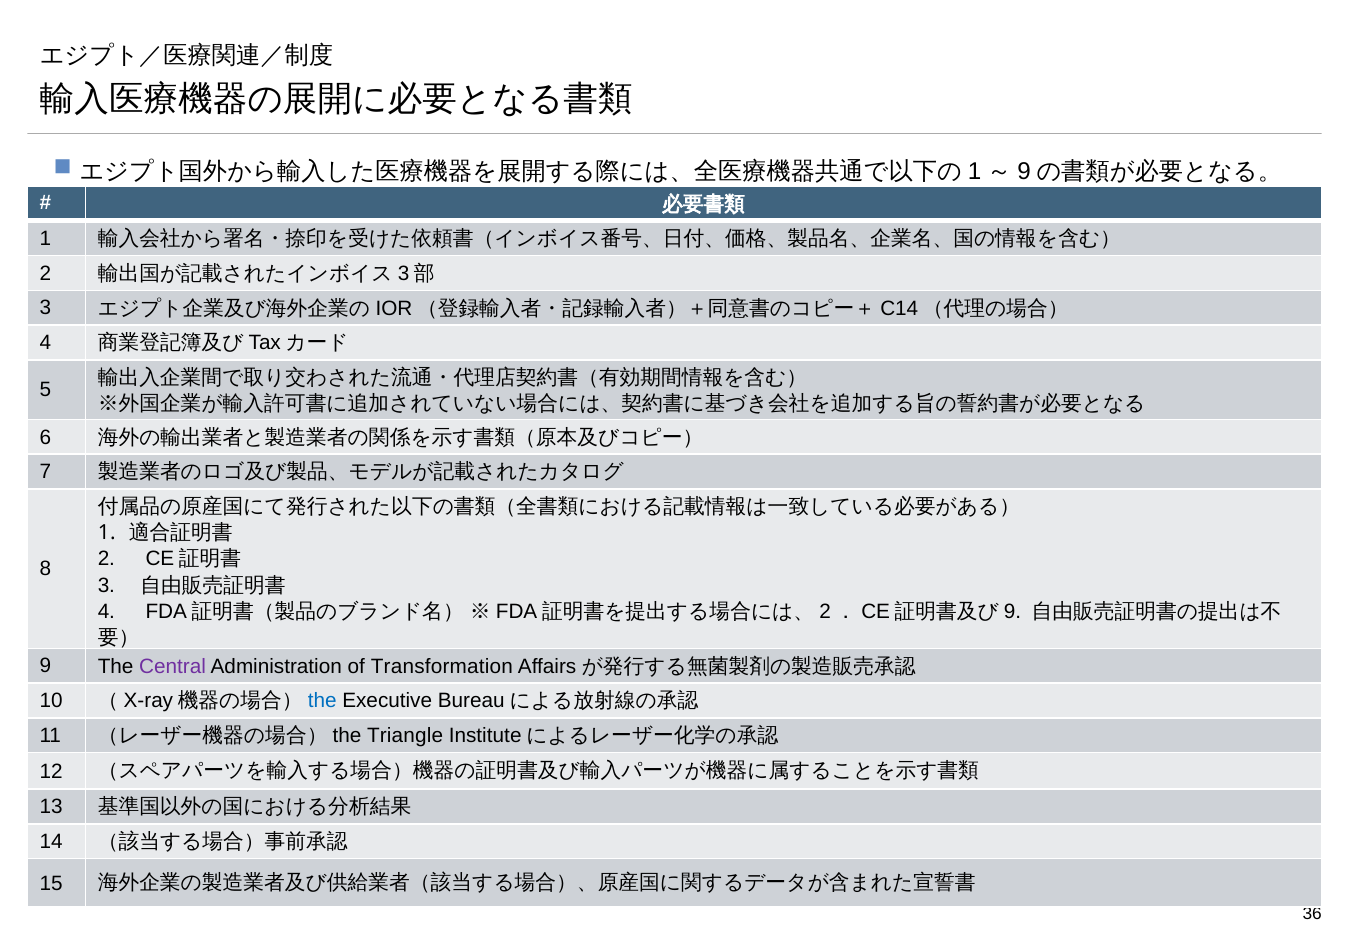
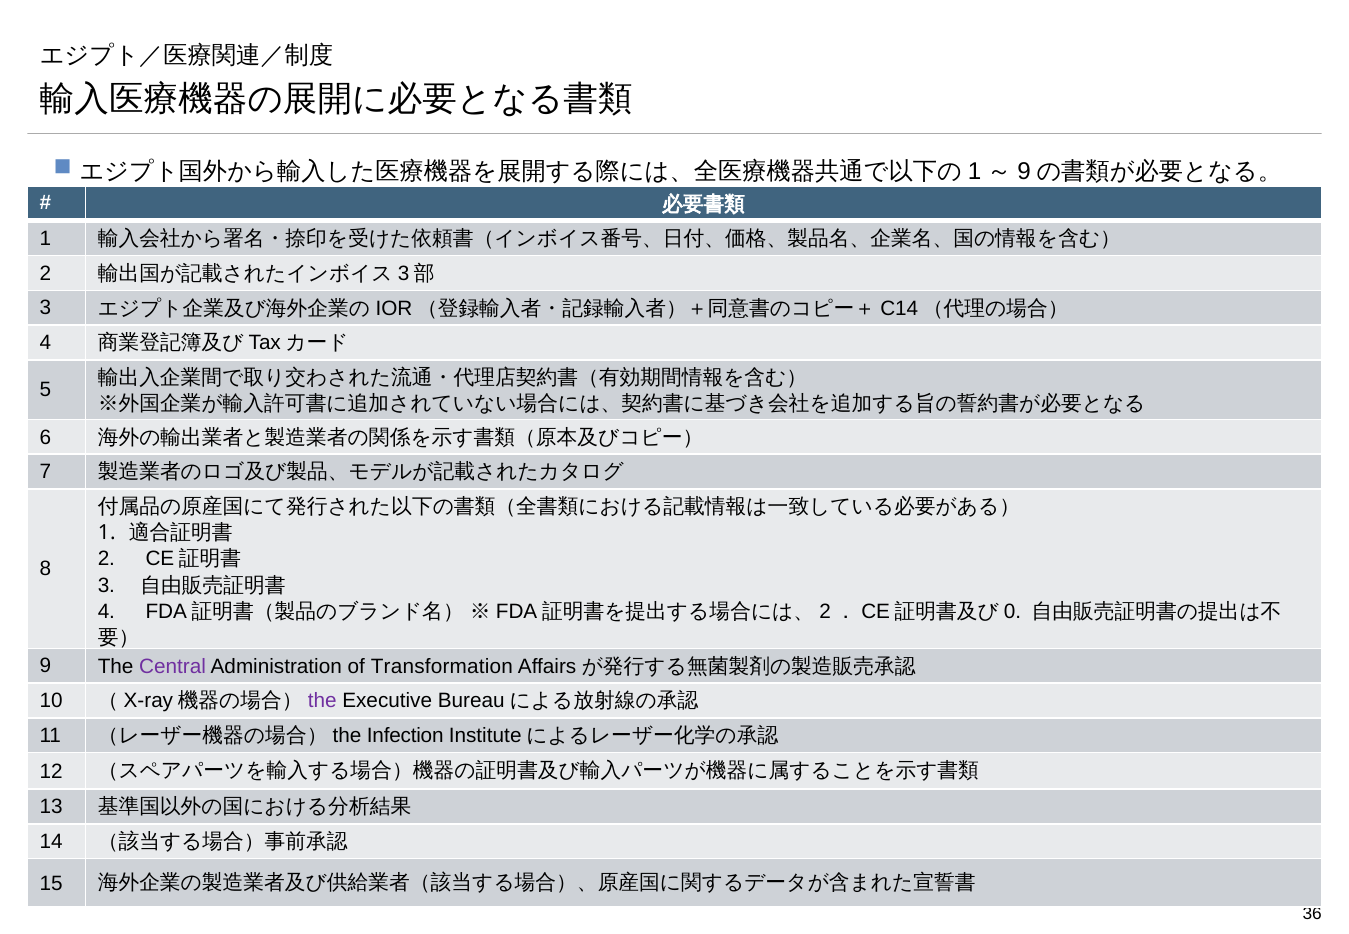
9: 9 -> 0 (1013, 611)
the colour: blue -> purple (322, 701)
Triangle: Triangle -> Infection (405, 736)
